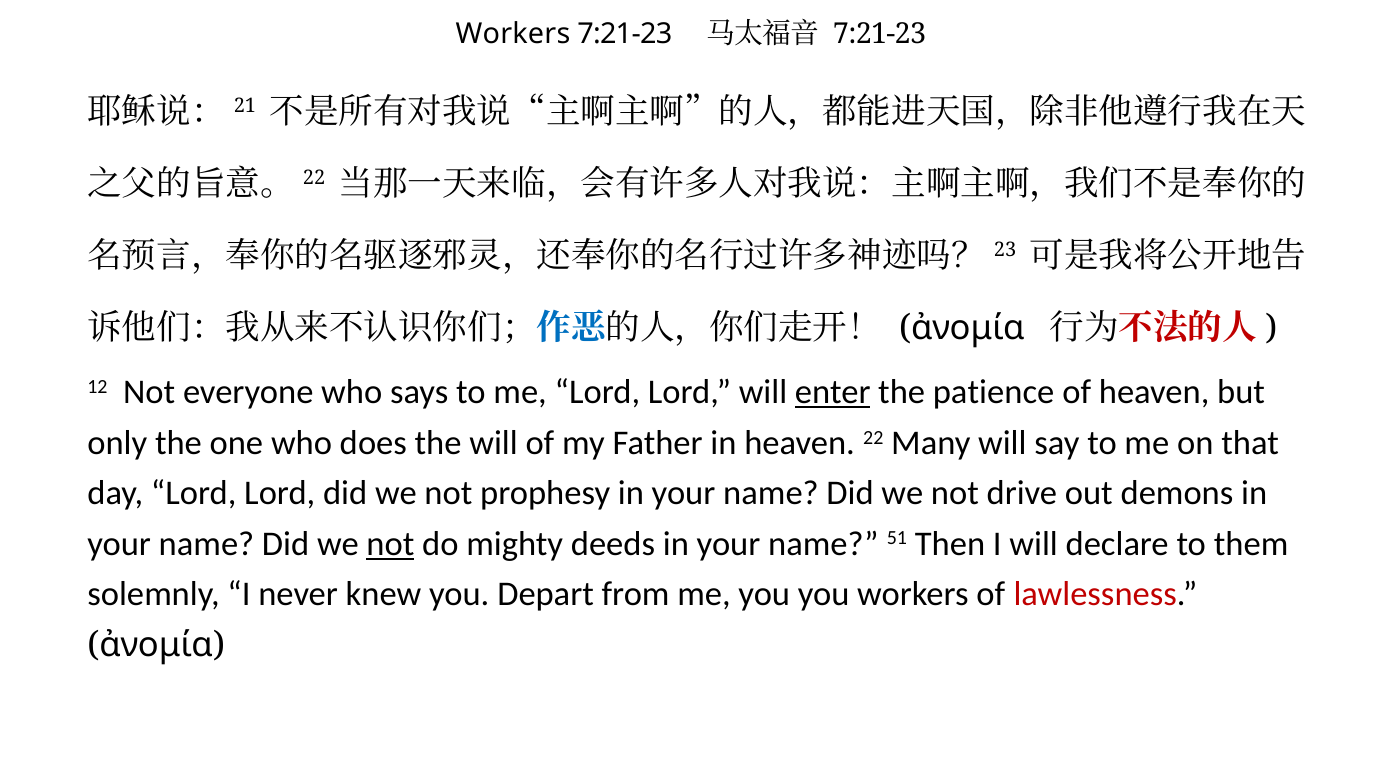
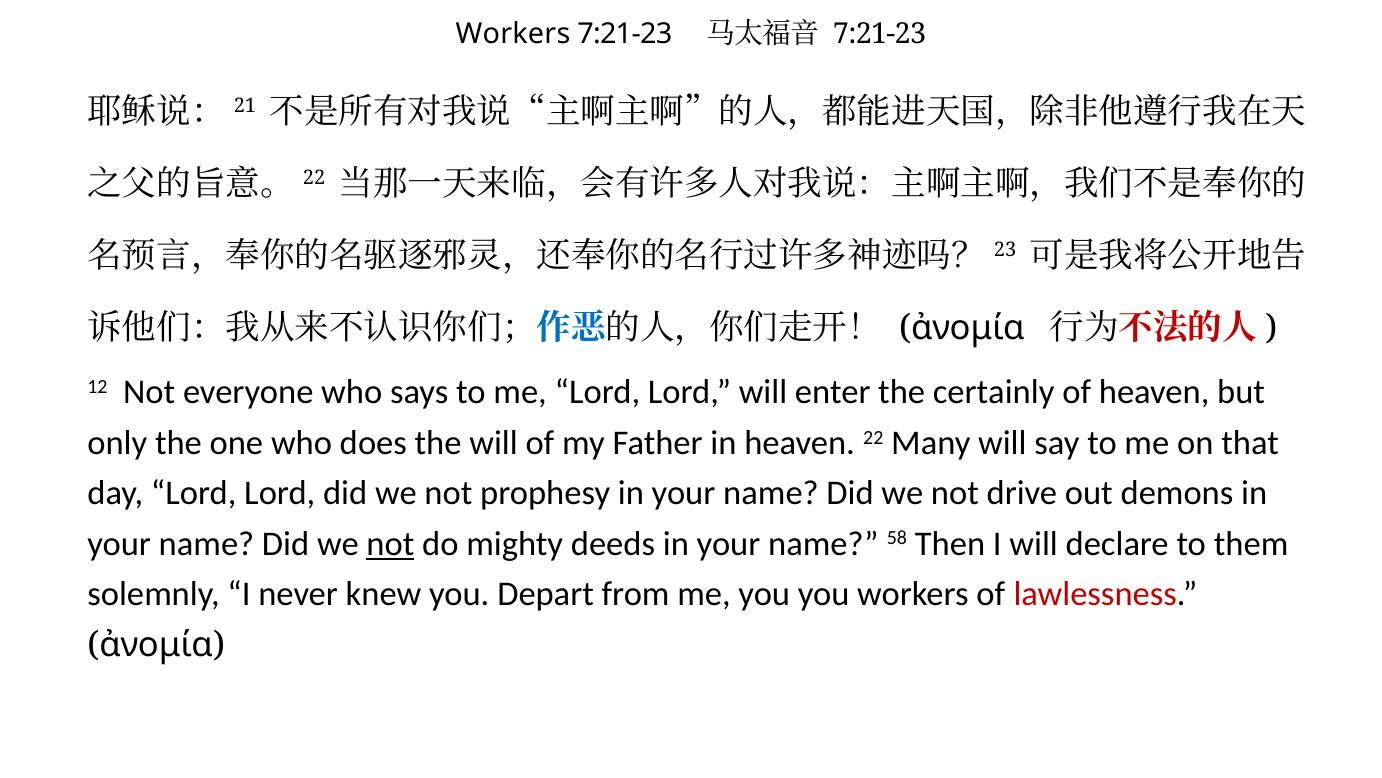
enter underline: present -> none (833, 392)
patience: patience -> certainly (994, 392)
51: 51 -> 58 (897, 538)
